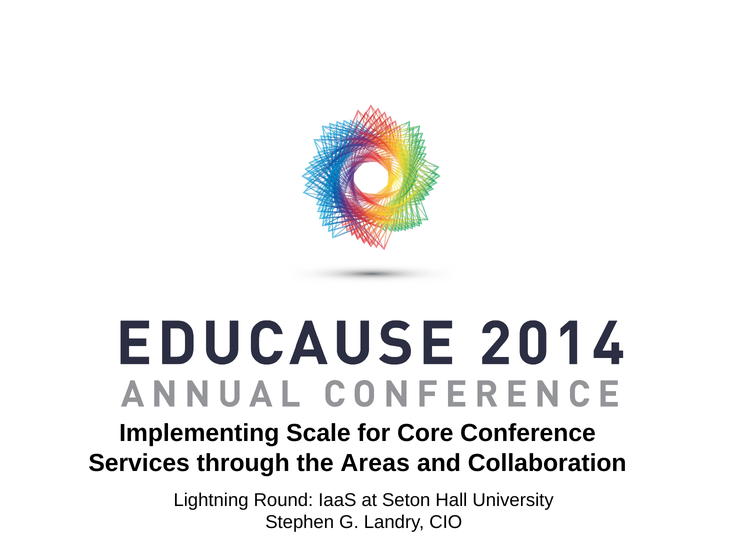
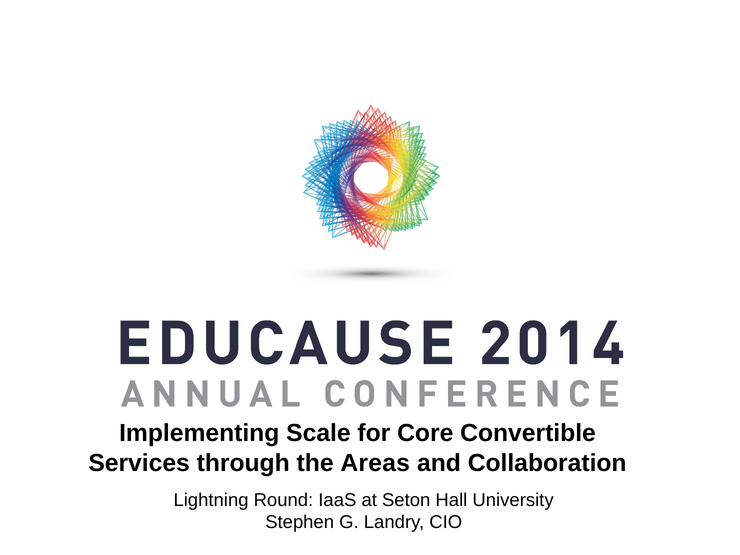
Conference: Conference -> Convertible (528, 433)
